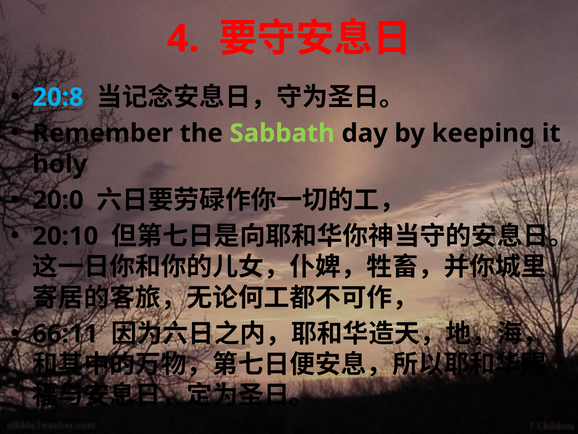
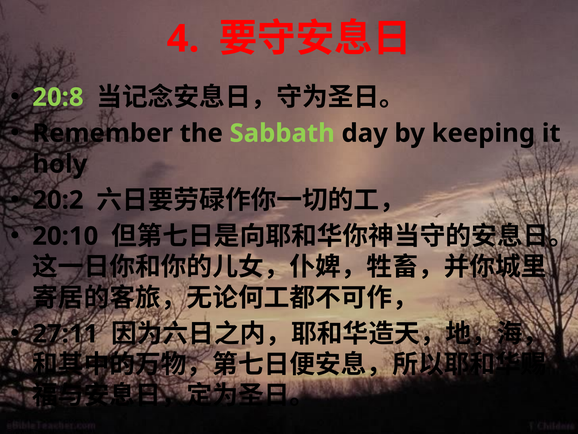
20:8 colour: light blue -> light green (58, 97)
20:0: 20:0 -> 20:2 (58, 200)
66:11: 66:11 -> 27:11 (65, 334)
